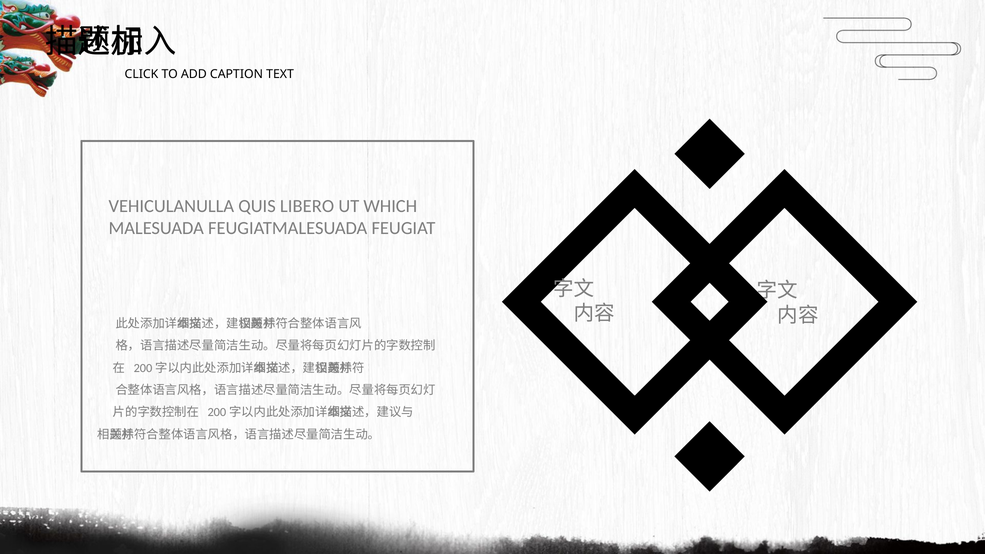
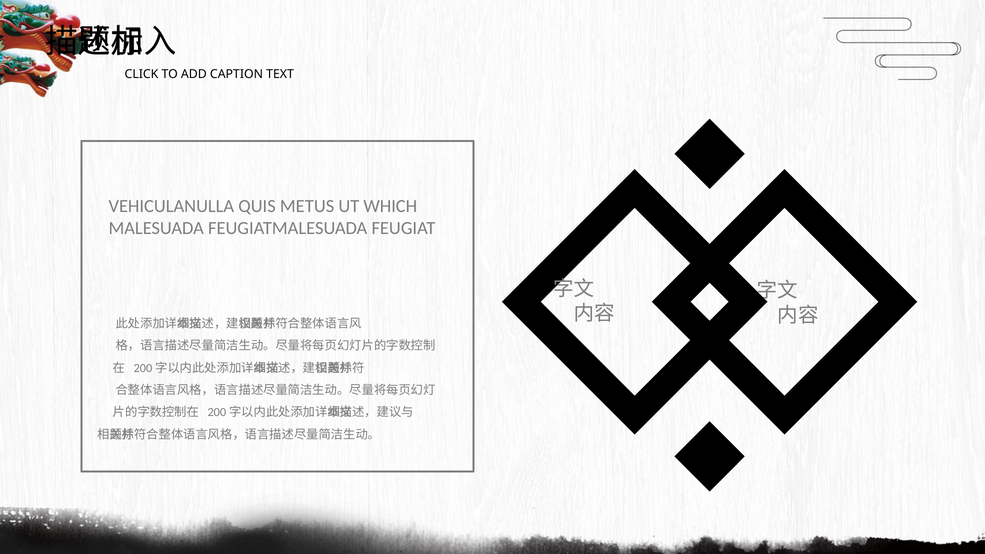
LIBERO: LIBERO -> METUS (307, 206)
